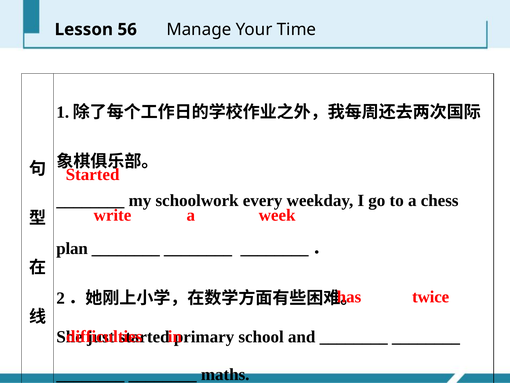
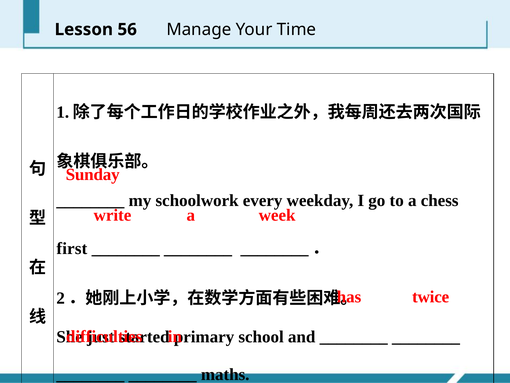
Started: Started -> Sunday (93, 174)
plan: plan -> first (72, 248)
